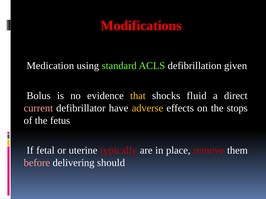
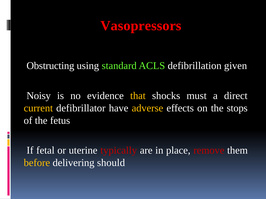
Modifications: Modifications -> Vasopressors (141, 26)
Medication: Medication -> Obstructing (50, 66)
Bolus: Bolus -> Noisy (39, 96)
fluid: fluid -> must (197, 96)
current colour: pink -> yellow (38, 108)
before colour: pink -> yellow (37, 163)
